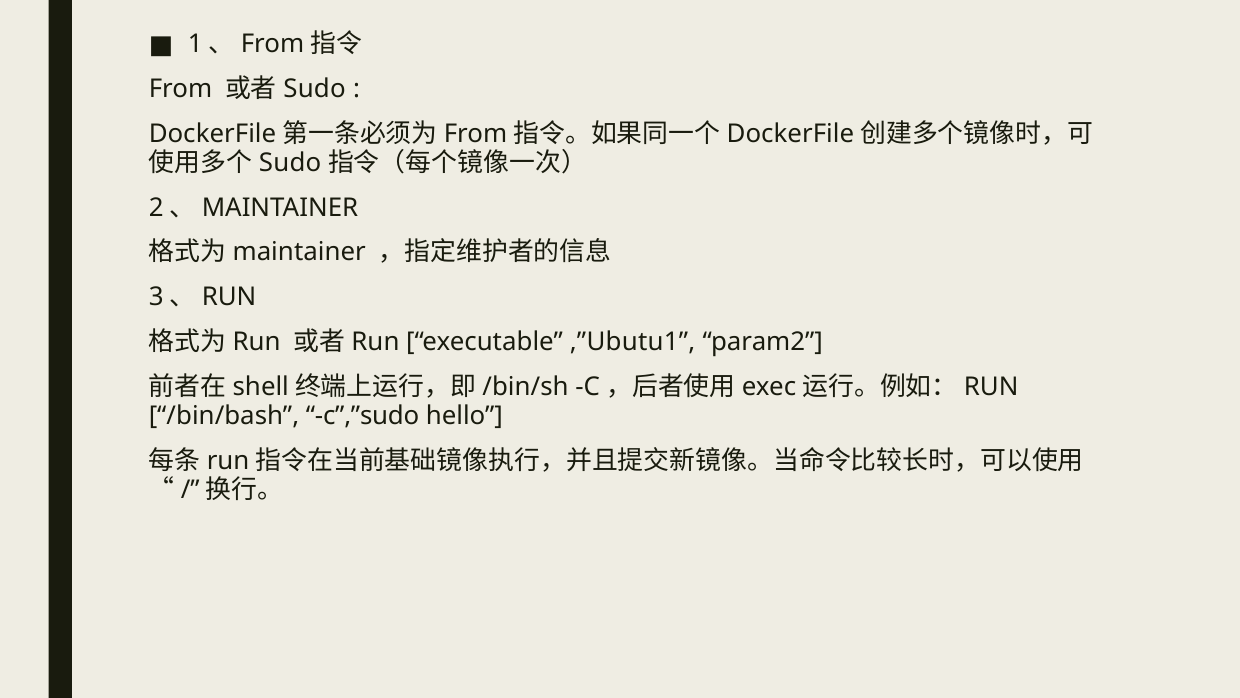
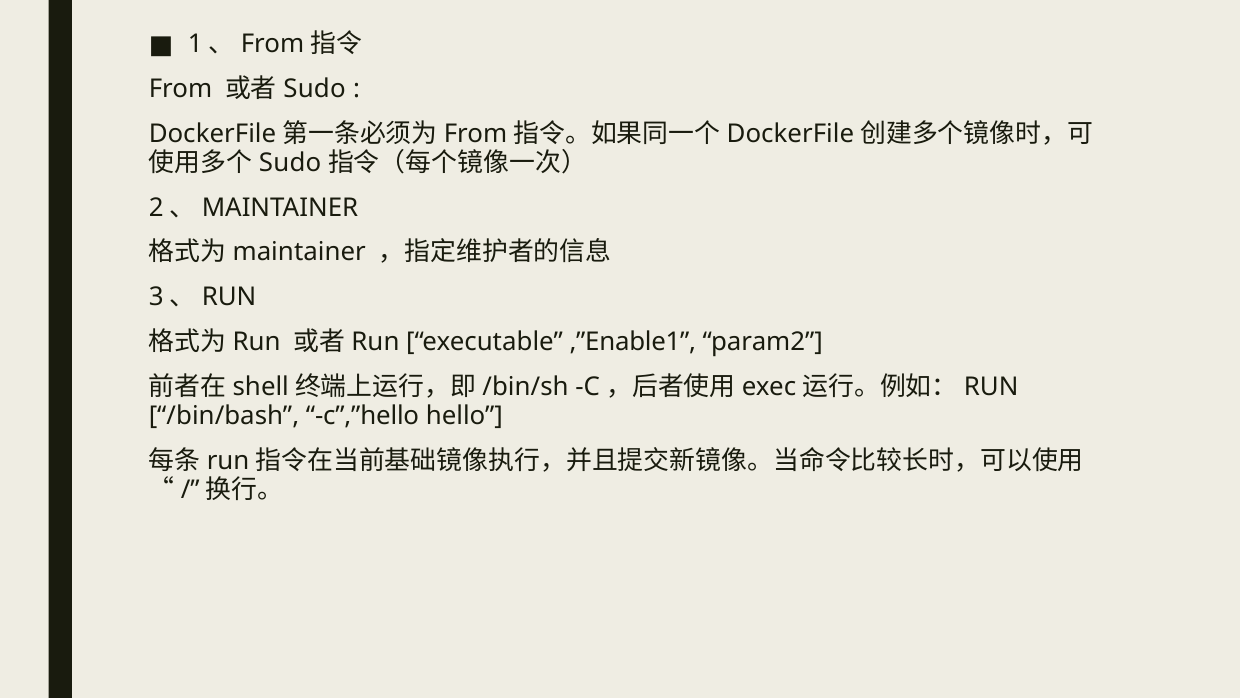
,”Ubutu1: ,”Ubutu1 -> ,”Enable1 (633, 342)
c”,”sudo: c”,”sudo -> c”,”hello (363, 416)
